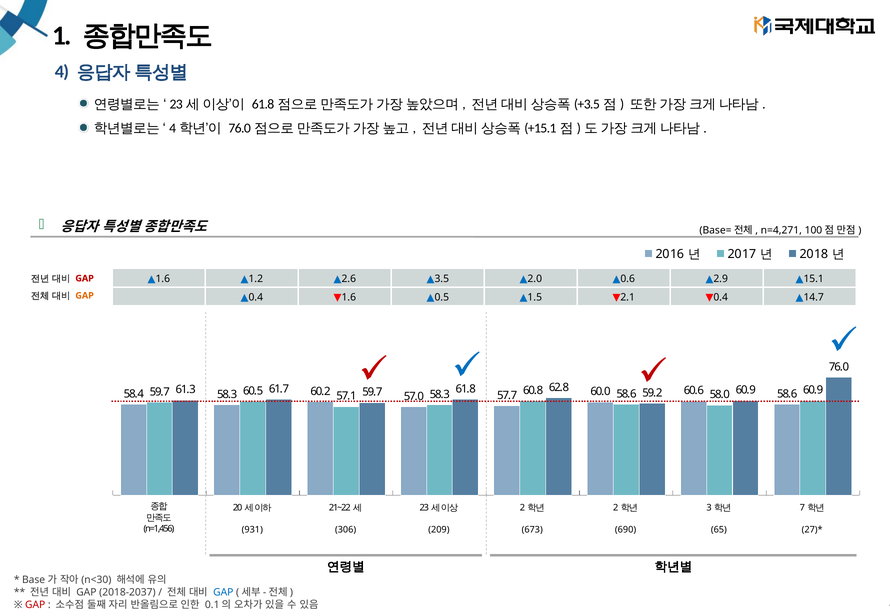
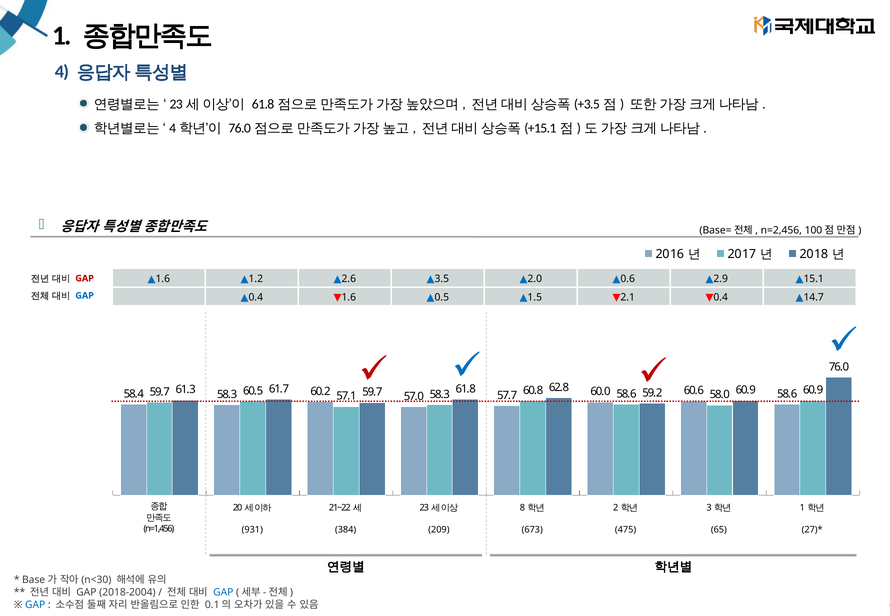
n=4,271: n=4,271 -> n=2,456 (781, 230)
GAP colour: orange -> blue (85, 296)
2: 2 -> 8 (522, 508)
7: 7 -> 1 (802, 508)
306: 306 -> 384 (346, 530)
690: 690 -> 475 (626, 530)
2018-2037: 2018-2037 -> 2018-2004 (127, 593)
GAP colour: red -> blue (35, 605)
